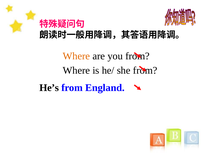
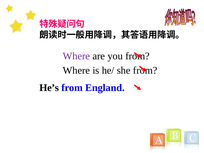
Where colour: orange -> purple (76, 56)
